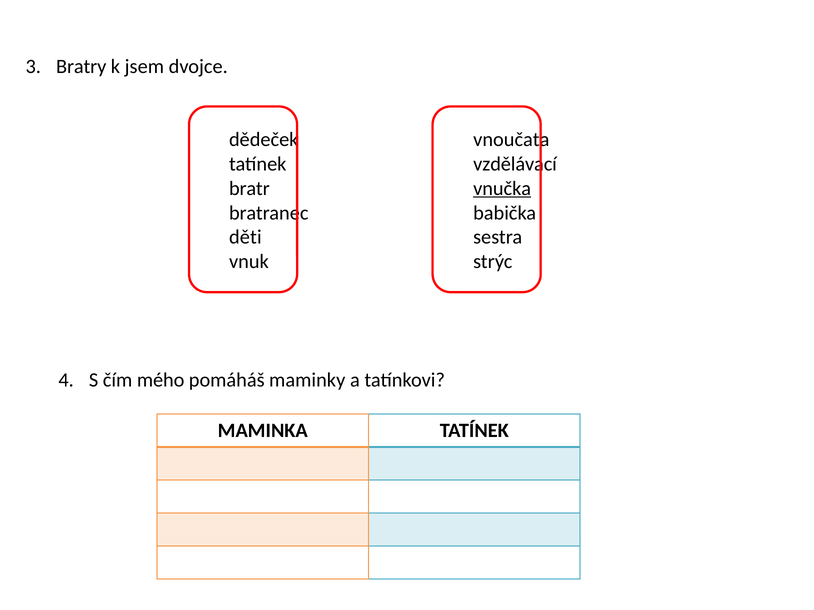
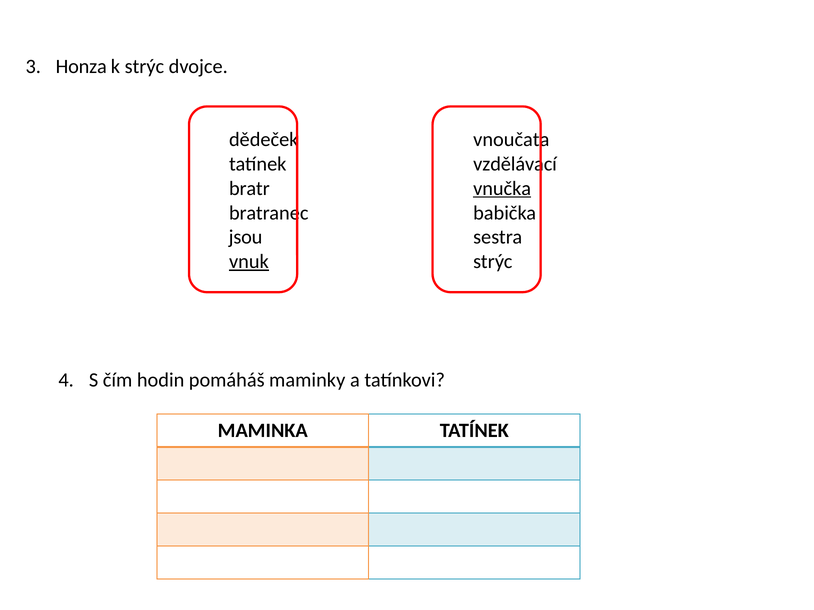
Bratry: Bratry -> Honza (81, 66)
k jsem: jsem -> strýc (144, 66)
děti: děti -> jsou (246, 237)
vnuk underline: none -> present (249, 262)
mého: mého -> hodin (161, 381)
